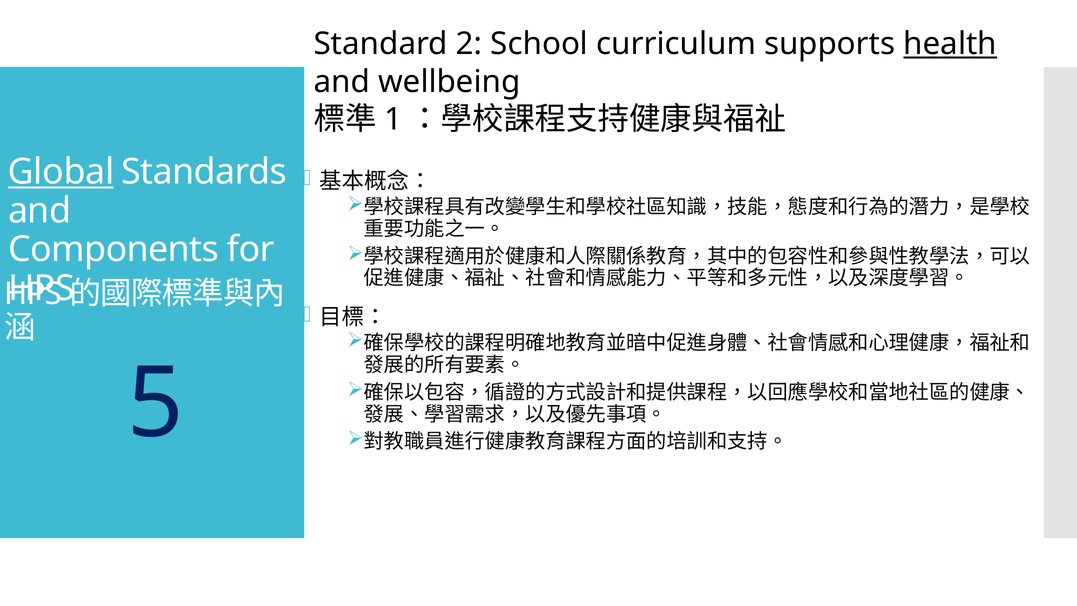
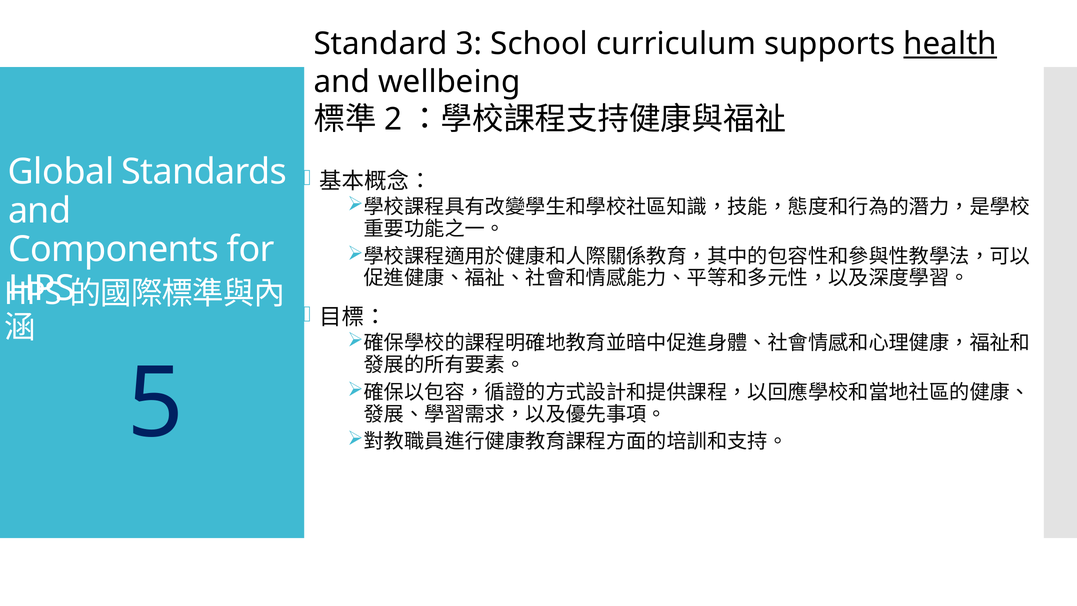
2: 2 -> 3 (469, 44)
1: 1 -> 2 (393, 119)
Global underline: present -> none (61, 172)
